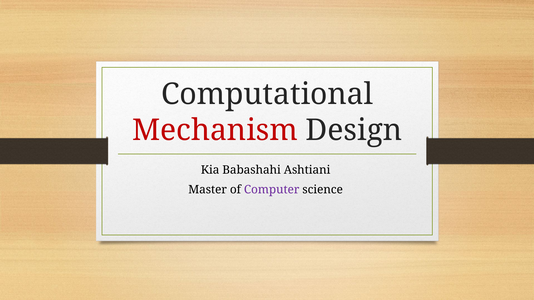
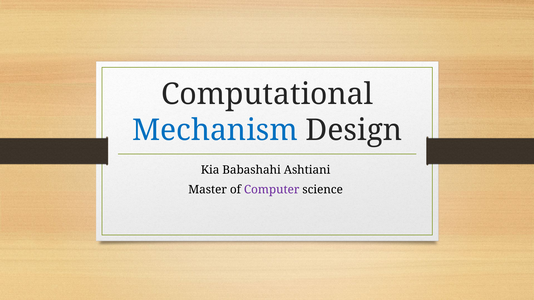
Mechanism colour: red -> blue (215, 130)
